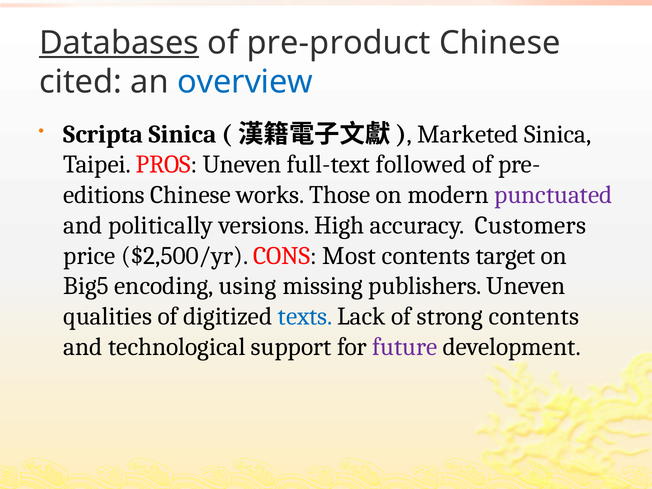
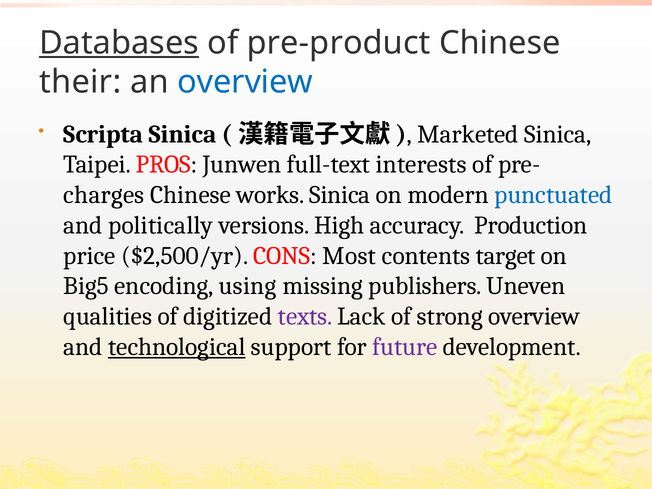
cited: cited -> their (80, 82)
PROS Uneven: Uneven -> Junwen (242, 165)
followed: followed -> interests (421, 165)
editions: editions -> charges (104, 195)
works Those: Those -> Sinica (340, 195)
punctuated colour: purple -> blue (553, 195)
Customers: Customers -> Production (531, 225)
texts colour: blue -> purple (305, 316)
strong contents: contents -> overview (534, 316)
technological underline: none -> present (177, 347)
